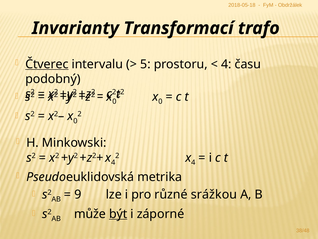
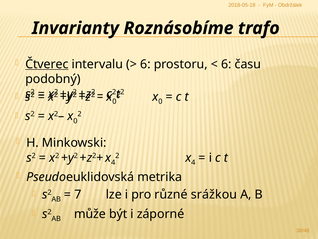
Transformací: Transformací -> Roznásobíme (179, 28)
5: 5 -> 6 (145, 64)
4: 4 -> 6 (226, 64)
9: 9 -> 7 (78, 194)
být underline: present -> none (118, 213)
